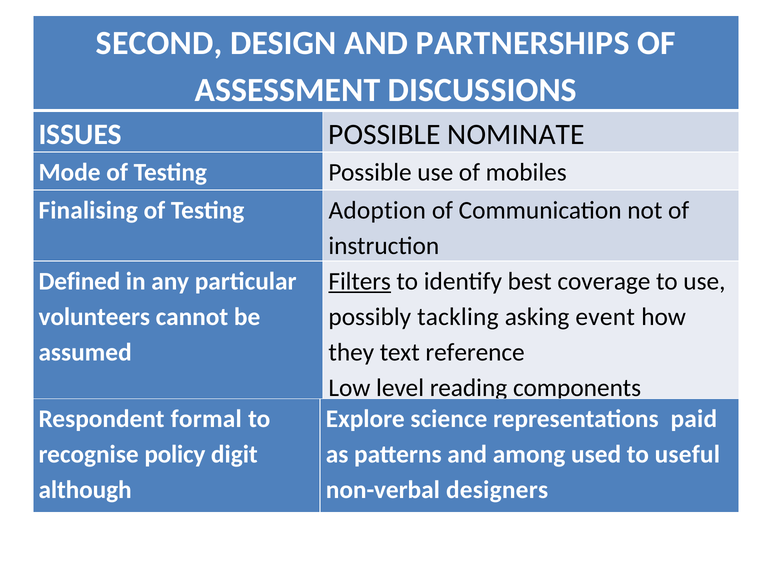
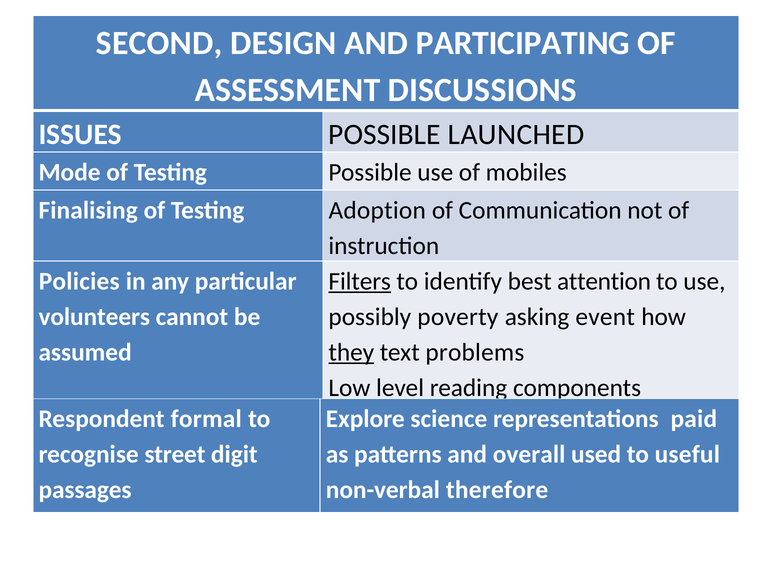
PARTNERSHIPS: PARTNERSHIPS -> PARTICIPATING (523, 43)
NOMINATE: NOMINATE -> LAUNCHED (516, 134)
Defined: Defined -> Policies (79, 281)
coverage: coverage -> attention (604, 281)
tackling: tackling -> poverty (458, 317)
they underline: none -> present (351, 352)
reference: reference -> problems (475, 352)
policy: policy -> street (175, 455)
among: among -> overall (529, 455)
although: although -> passages (85, 490)
designers: designers -> therefore (497, 490)
